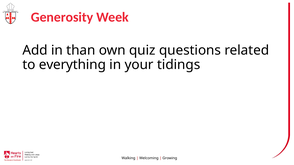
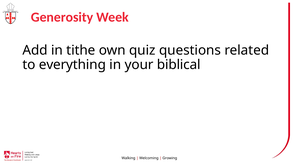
than: than -> tithe (81, 50)
tidings: tidings -> biblical (179, 65)
